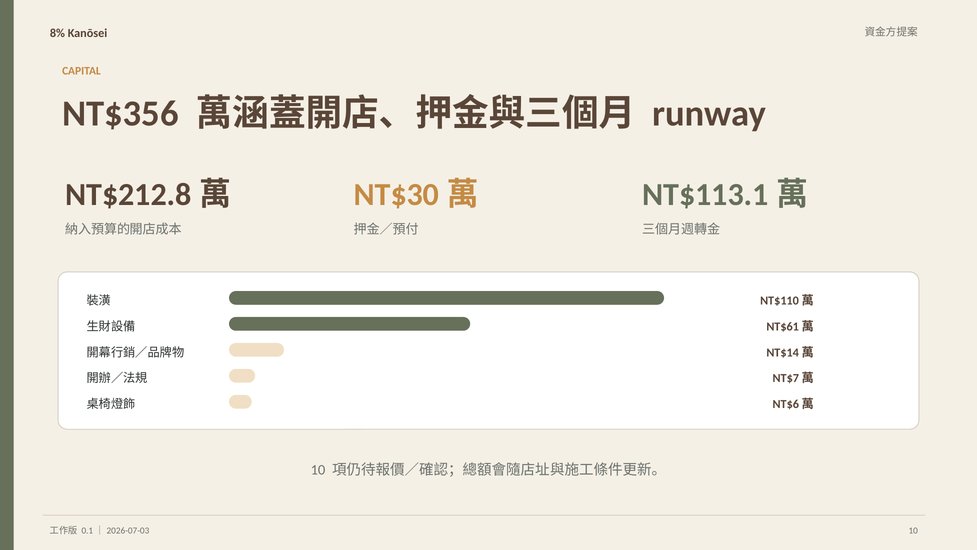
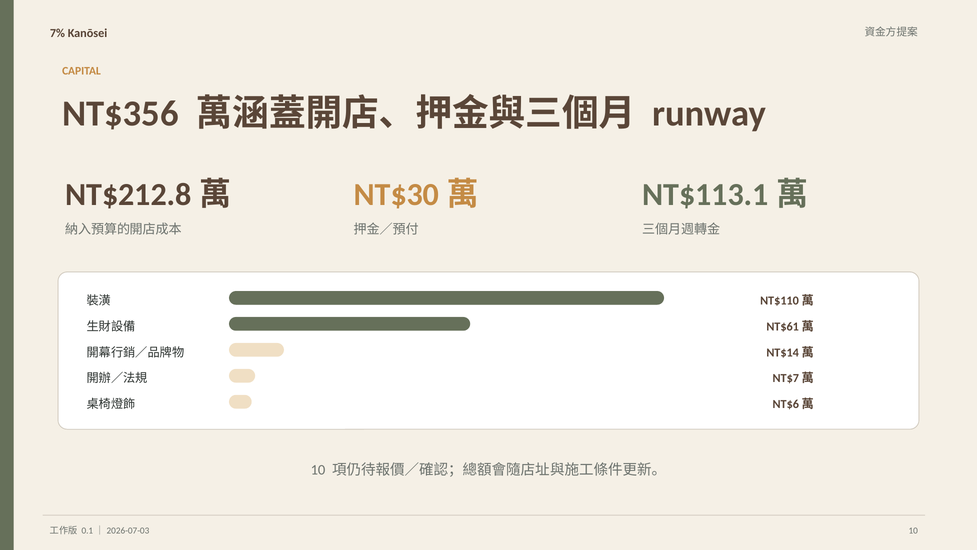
8%: 8% -> 7% (57, 33)
